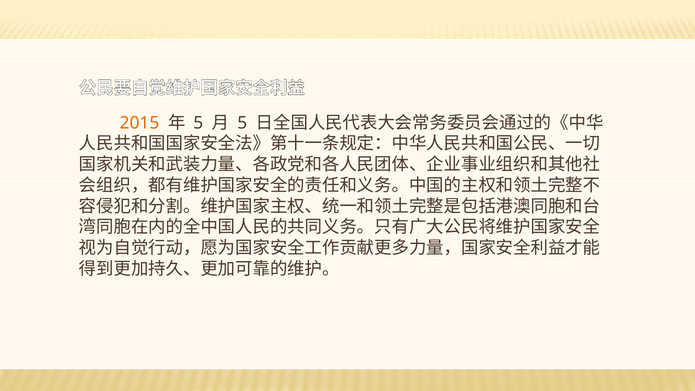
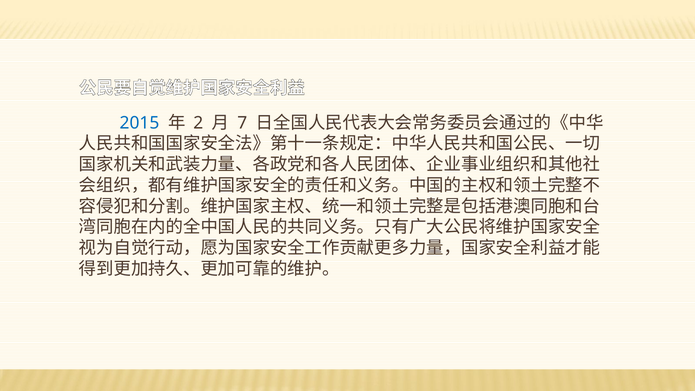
2015 colour: orange -> blue (139, 123)
5: 5 -> 2 (198, 123)
5: 5 -> 7 (242, 123)
